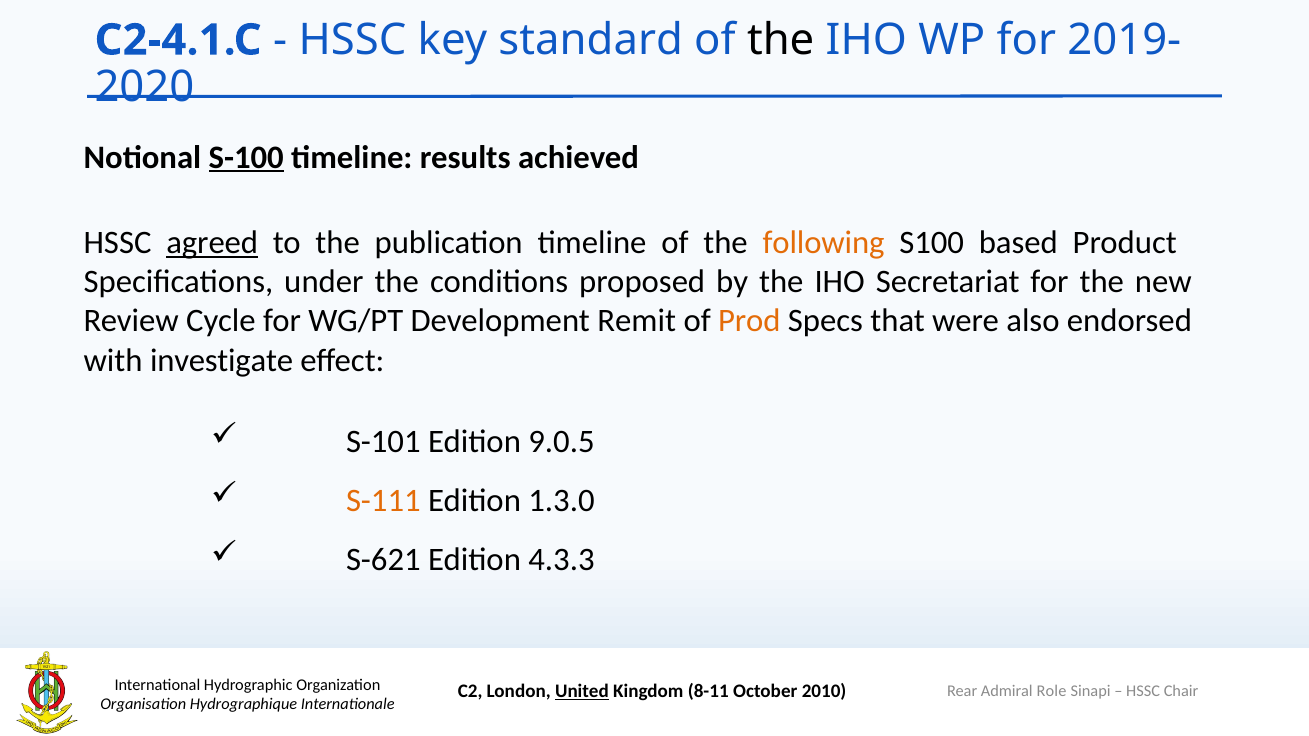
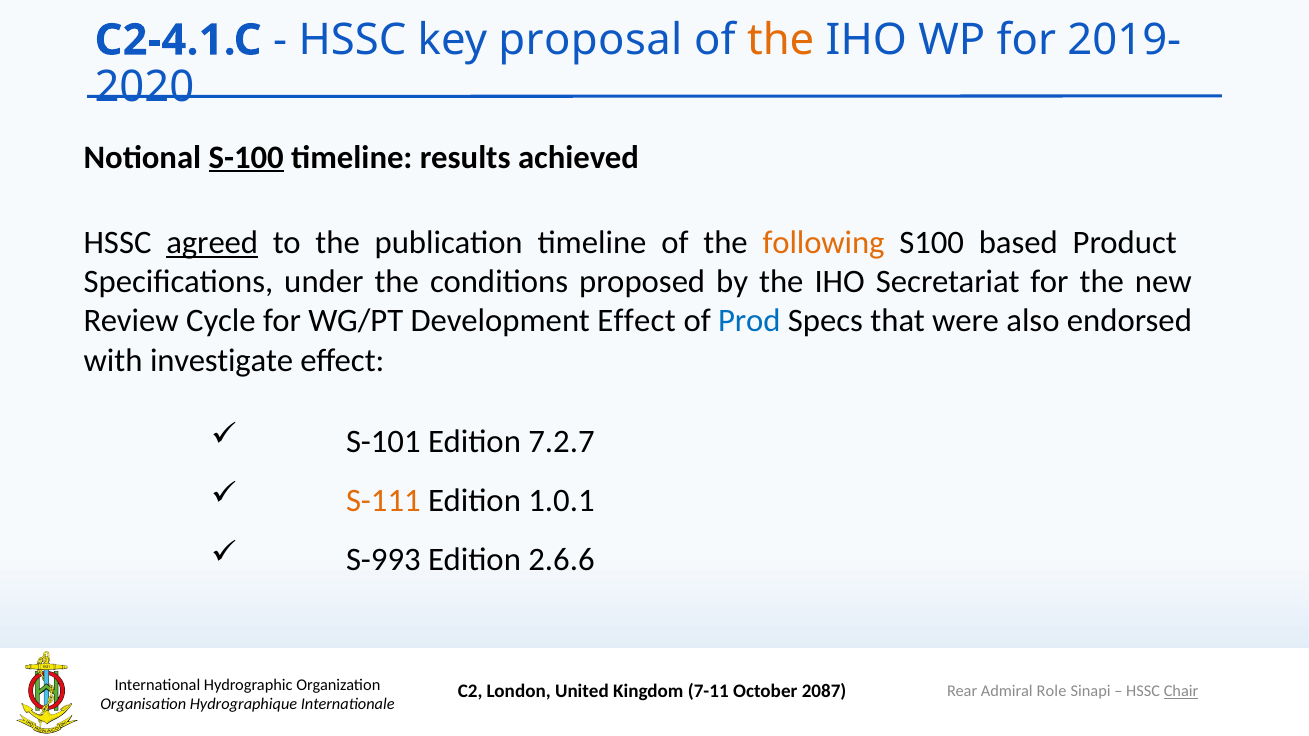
standard: standard -> proposal (590, 40)
the colour: black -> orange (781, 40)
Development Remit: Remit -> Effect (636, 321)
Prod colour: orange -> blue (749, 321)
9.0.5: 9.0.5 -> 7.2.7 (561, 442)
1.3.0: 1.3.0 -> 1.0.1 (561, 501)
S-621: S-621 -> S-993 (383, 560)
4.3.3: 4.3.3 -> 2.6.6 (561, 560)
United underline: present -> none (582, 691)
8-11: 8-11 -> 7-11 (708, 691)
2010: 2010 -> 2087 (824, 691)
Chair underline: none -> present (1181, 691)
